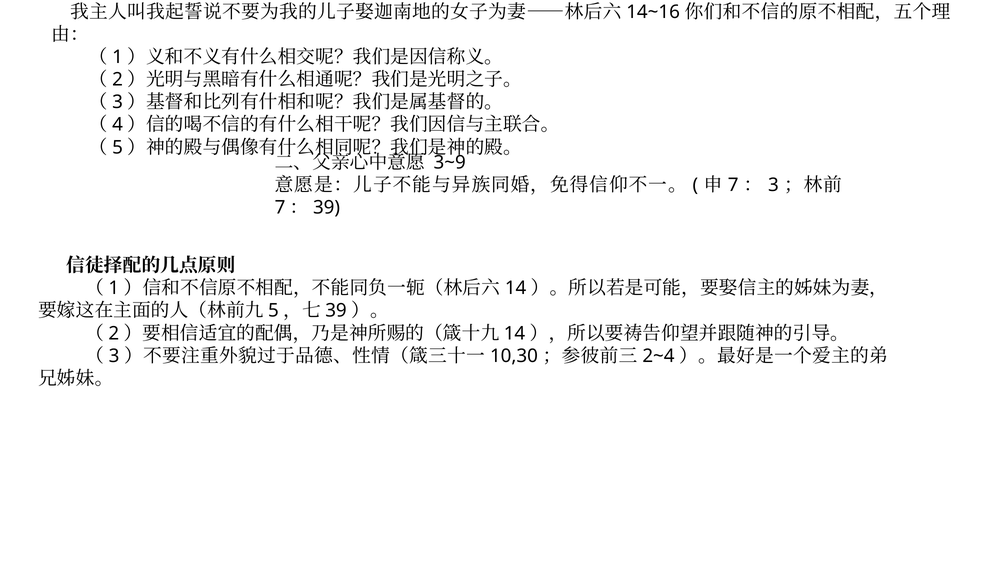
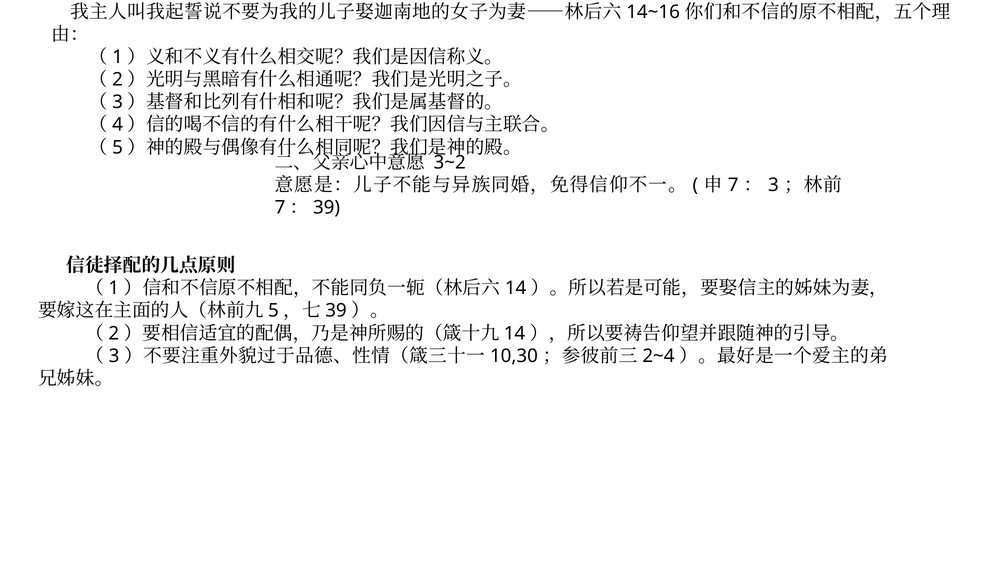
3~9: 3~9 -> 3~2 (450, 162)
